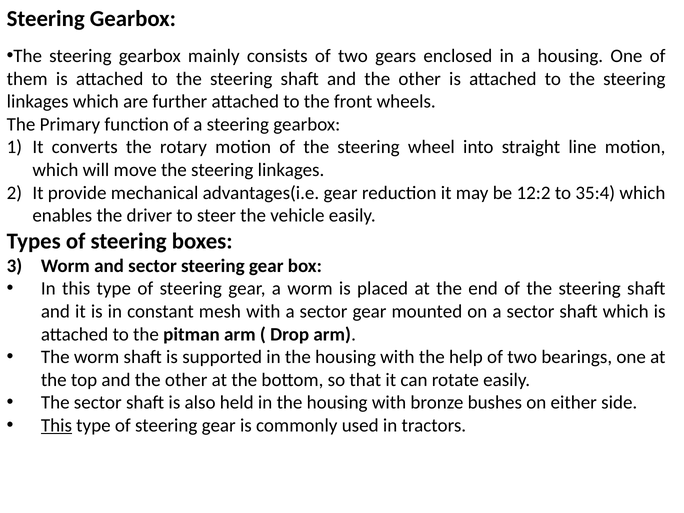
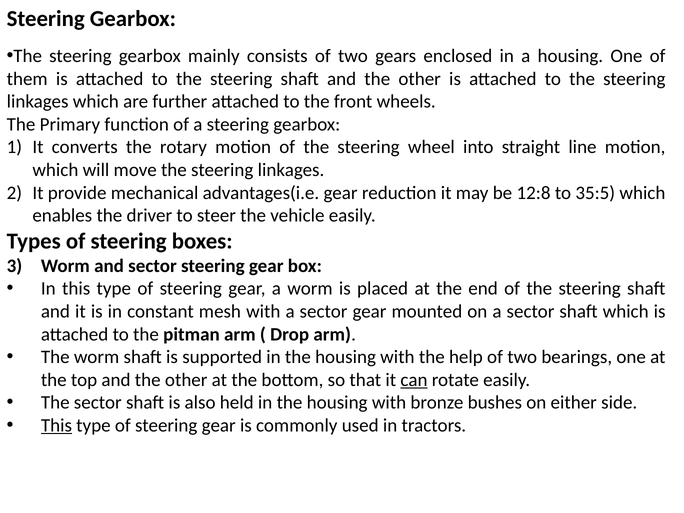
12:2: 12:2 -> 12:8 (534, 193)
35:4: 35:4 -> 35:5 (595, 193)
can underline: none -> present (414, 380)
